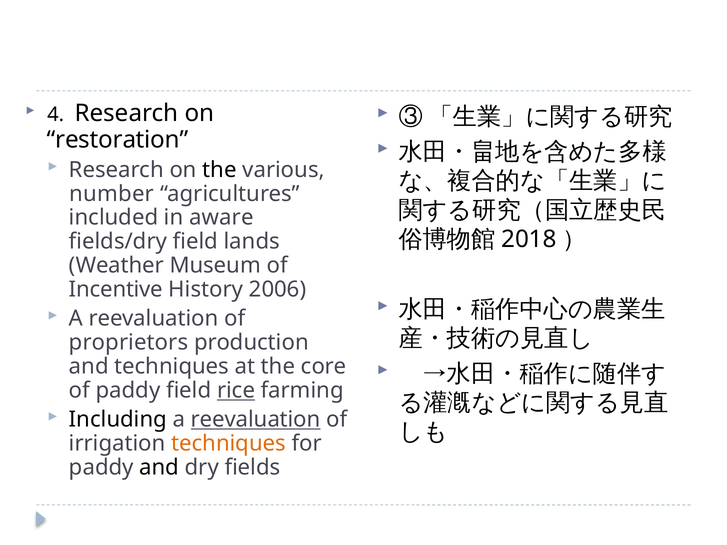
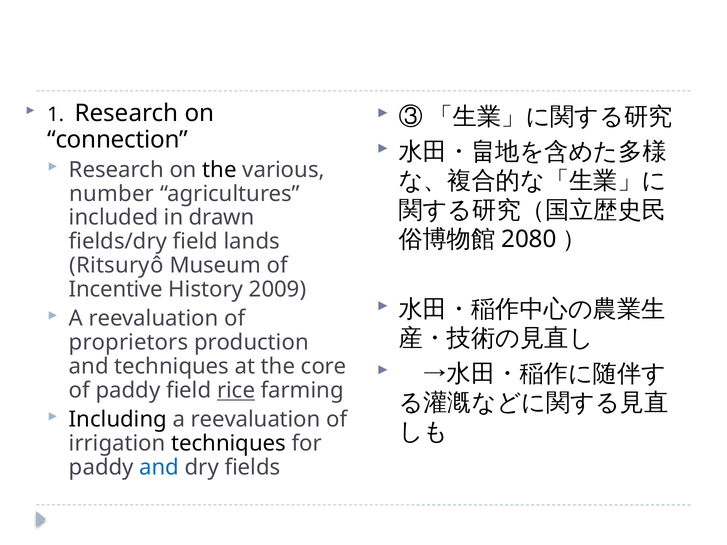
4: 4 -> 1 (56, 115)
restoration: restoration -> connection (118, 140)
aware: aware -> drawn (221, 218)
2018: 2018 -> 2080 (529, 239)
Weather: Weather -> Ritsuryô (116, 266)
2006: 2006 -> 2009 (278, 290)
reevaluation underline: present -> none (256, 420)
techniques colour: orange -> black (229, 444)
and colour: black -> blue (159, 468)
